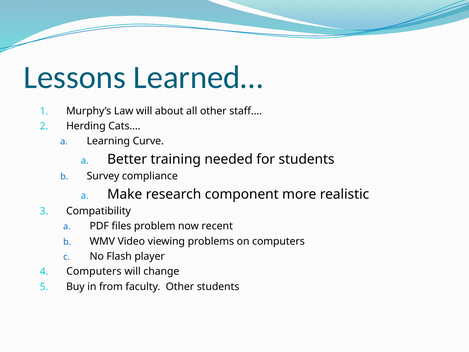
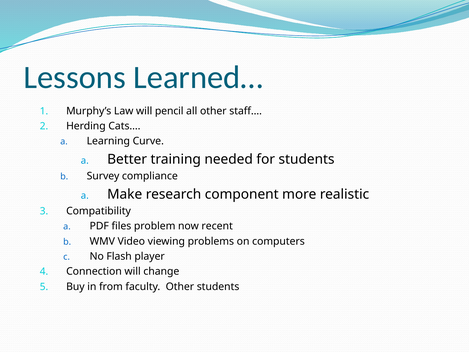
about: about -> pencil (169, 111)
Computers: Computers -> Connection (94, 271)
